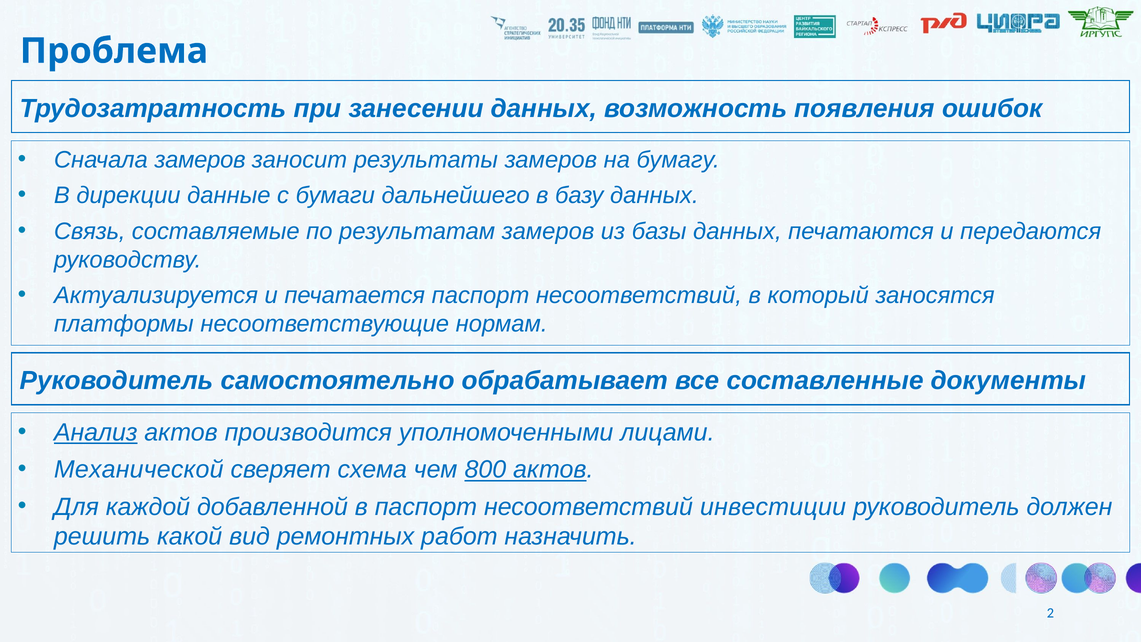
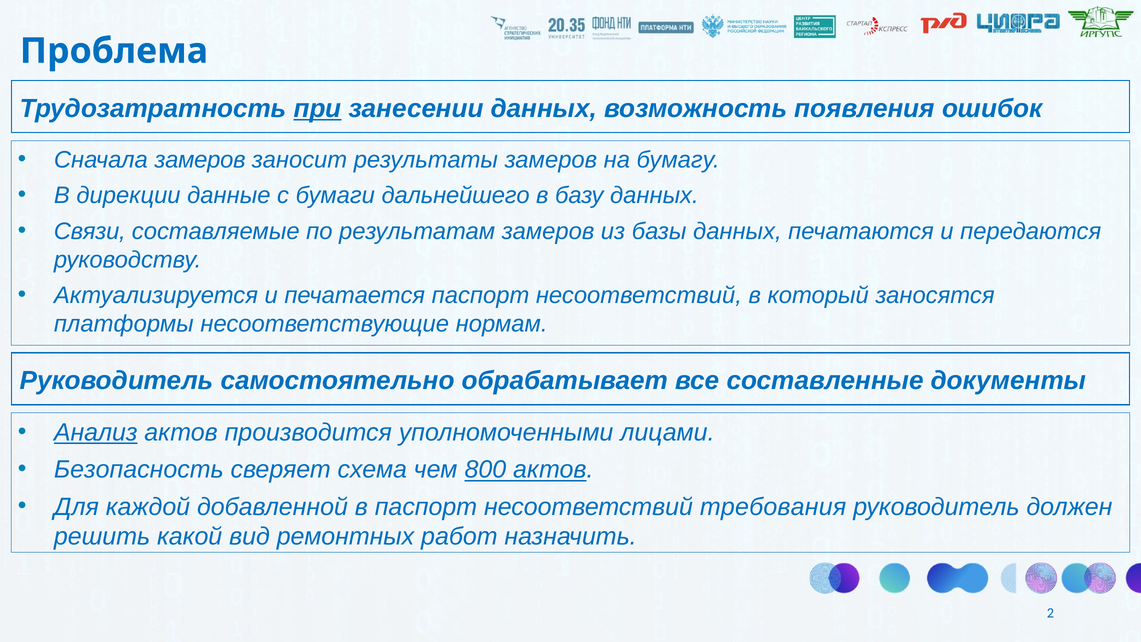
при underline: none -> present (317, 108)
Связь: Связь -> Связи (90, 231)
Механической: Механической -> Безопасность (139, 470)
инвестиции: инвестиции -> требования (773, 507)
